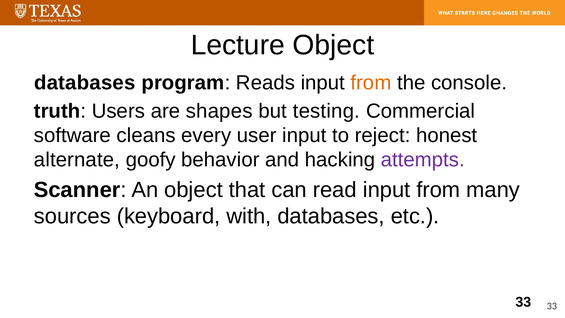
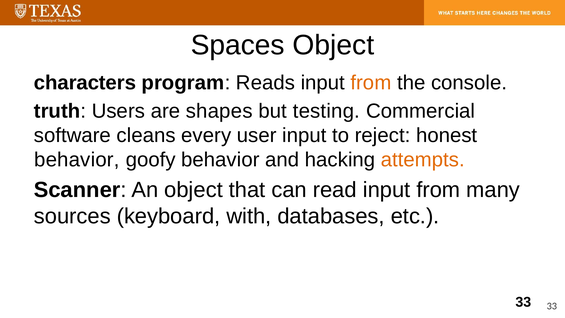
Lecture: Lecture -> Spaces (238, 45)
databases: databases -> characters (85, 83)
alternate: alternate -> behavior (77, 160)
attempts colour: purple -> orange (423, 160)
